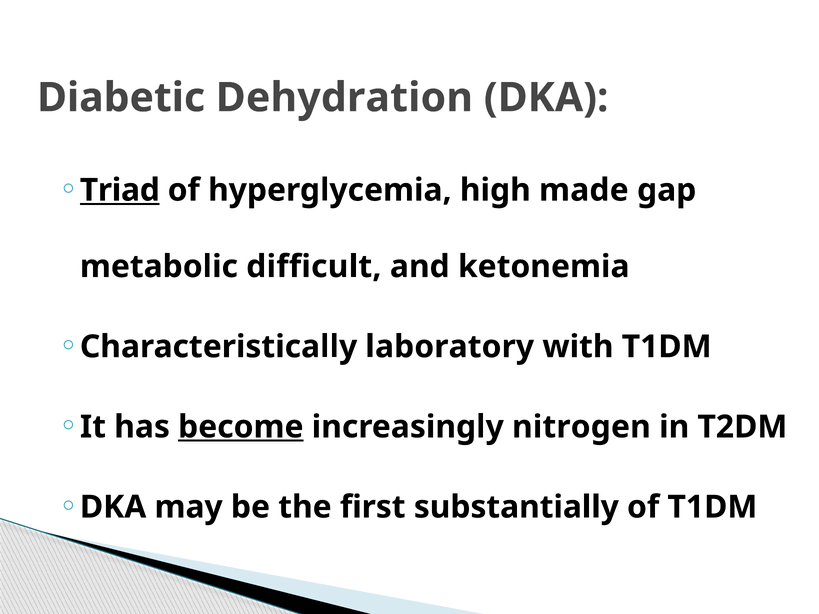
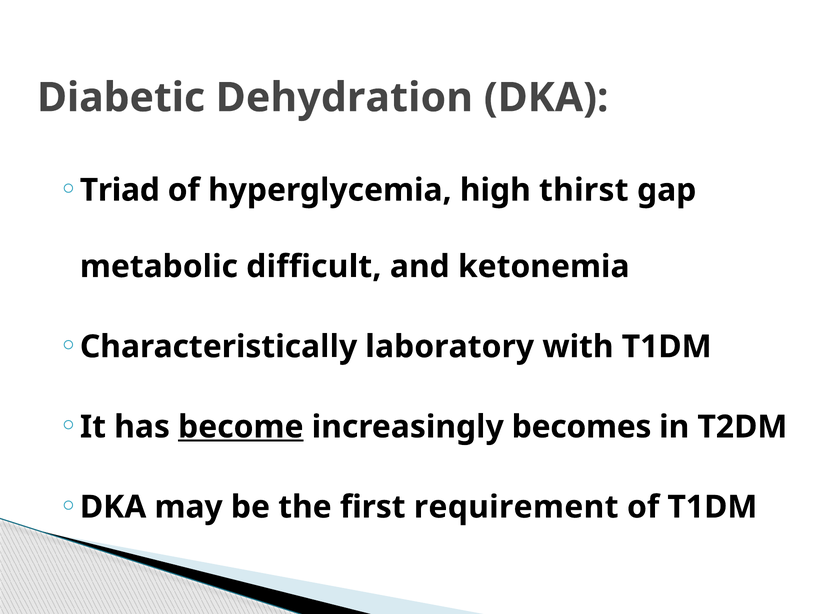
Triad underline: present -> none (120, 190)
made: made -> thirst (584, 190)
nitrogen: nitrogen -> becomes (582, 427)
substantially: substantially -> requirement (516, 507)
